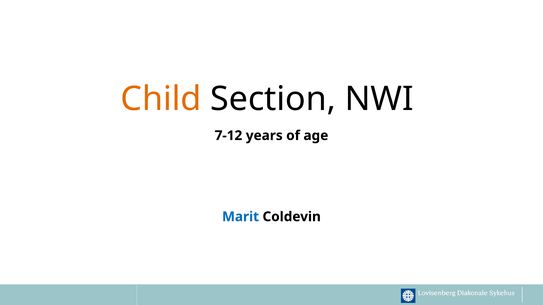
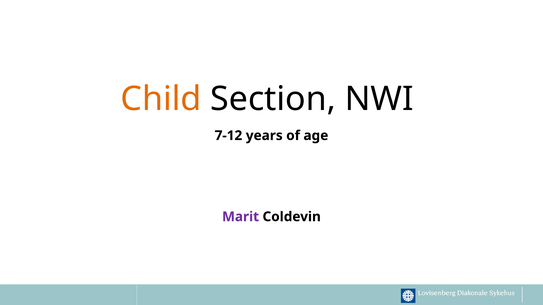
Marit colour: blue -> purple (241, 217)
